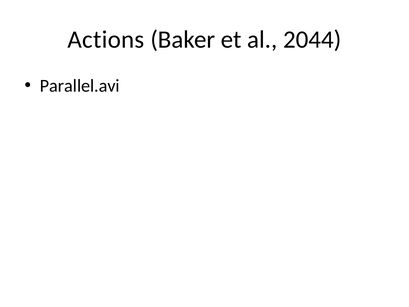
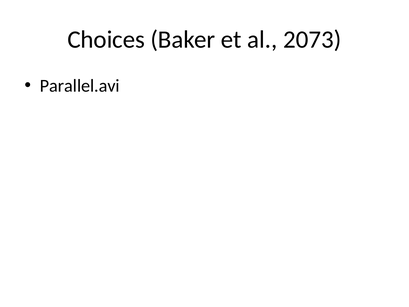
Actions: Actions -> Choices (106, 40)
2044: 2044 -> 2073 (312, 40)
